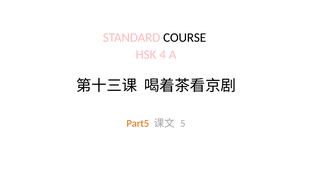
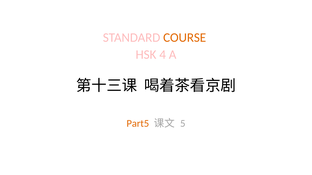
COURSE colour: black -> orange (185, 38)
